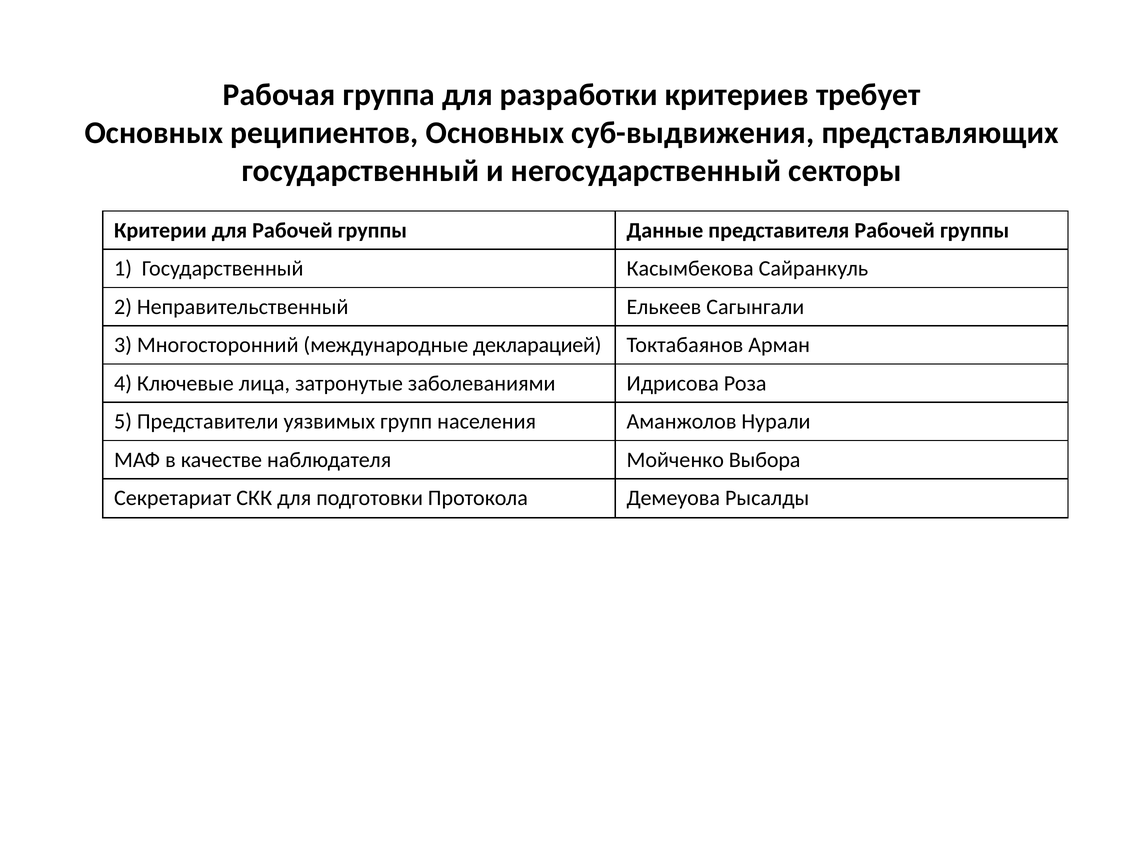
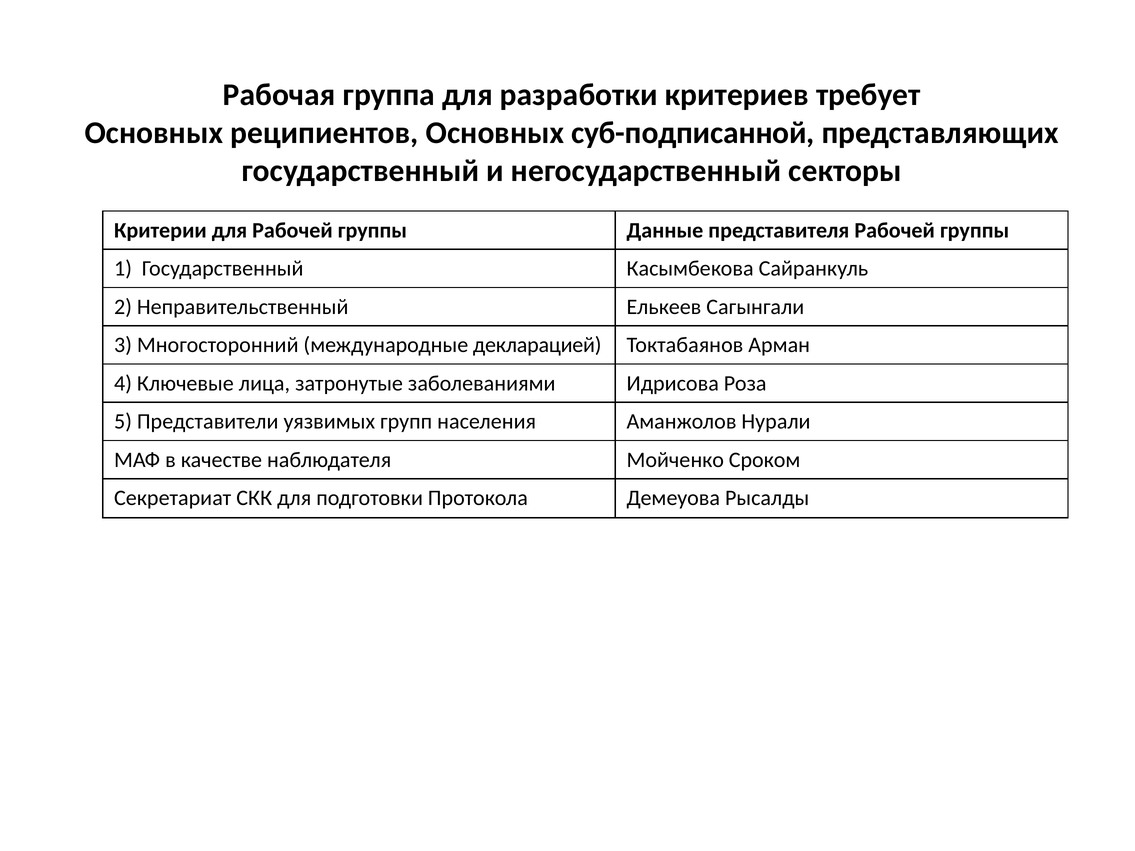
суб-выдвижения: суб-выдвижения -> суб-подписанной (693, 133)
Выбора: Выбора -> Сроком (765, 460)
